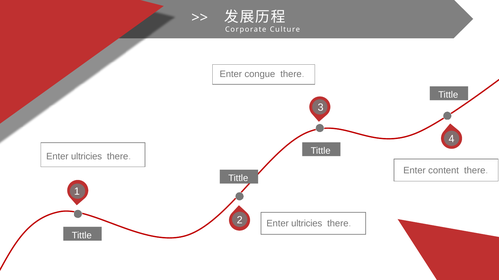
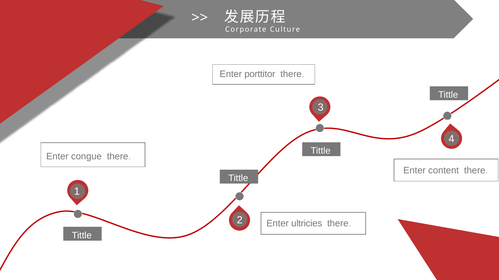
congue: congue -> porttitor (260, 74)
ultricies: ultricies -> congue (86, 157)
